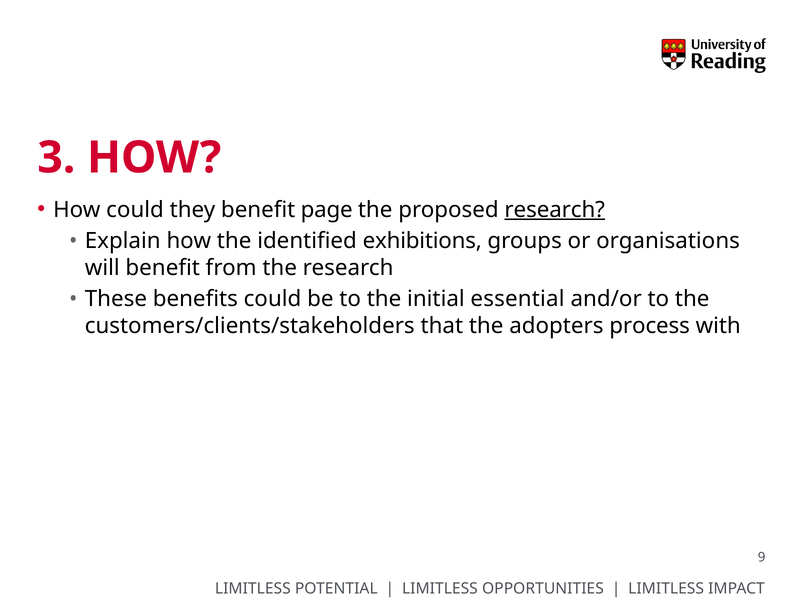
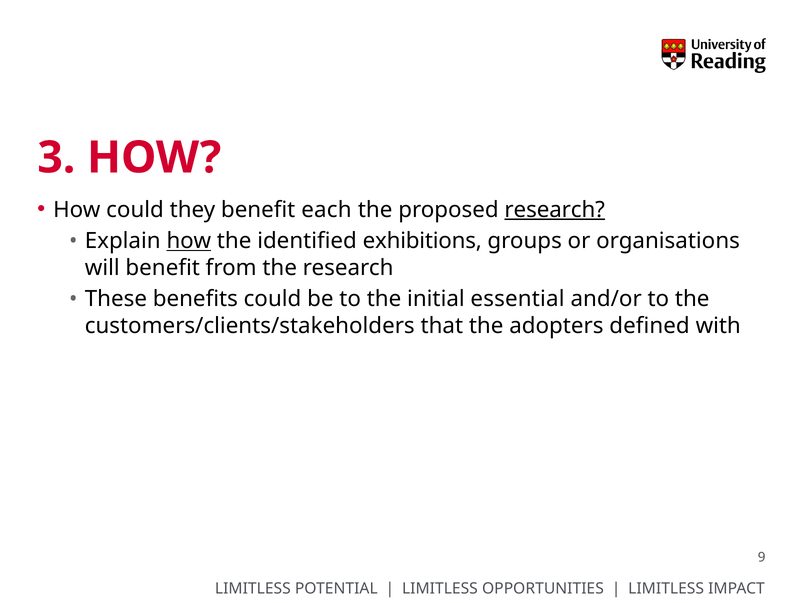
page: page -> each (326, 210)
how underline: none -> present (189, 241)
process: process -> defined (650, 326)
